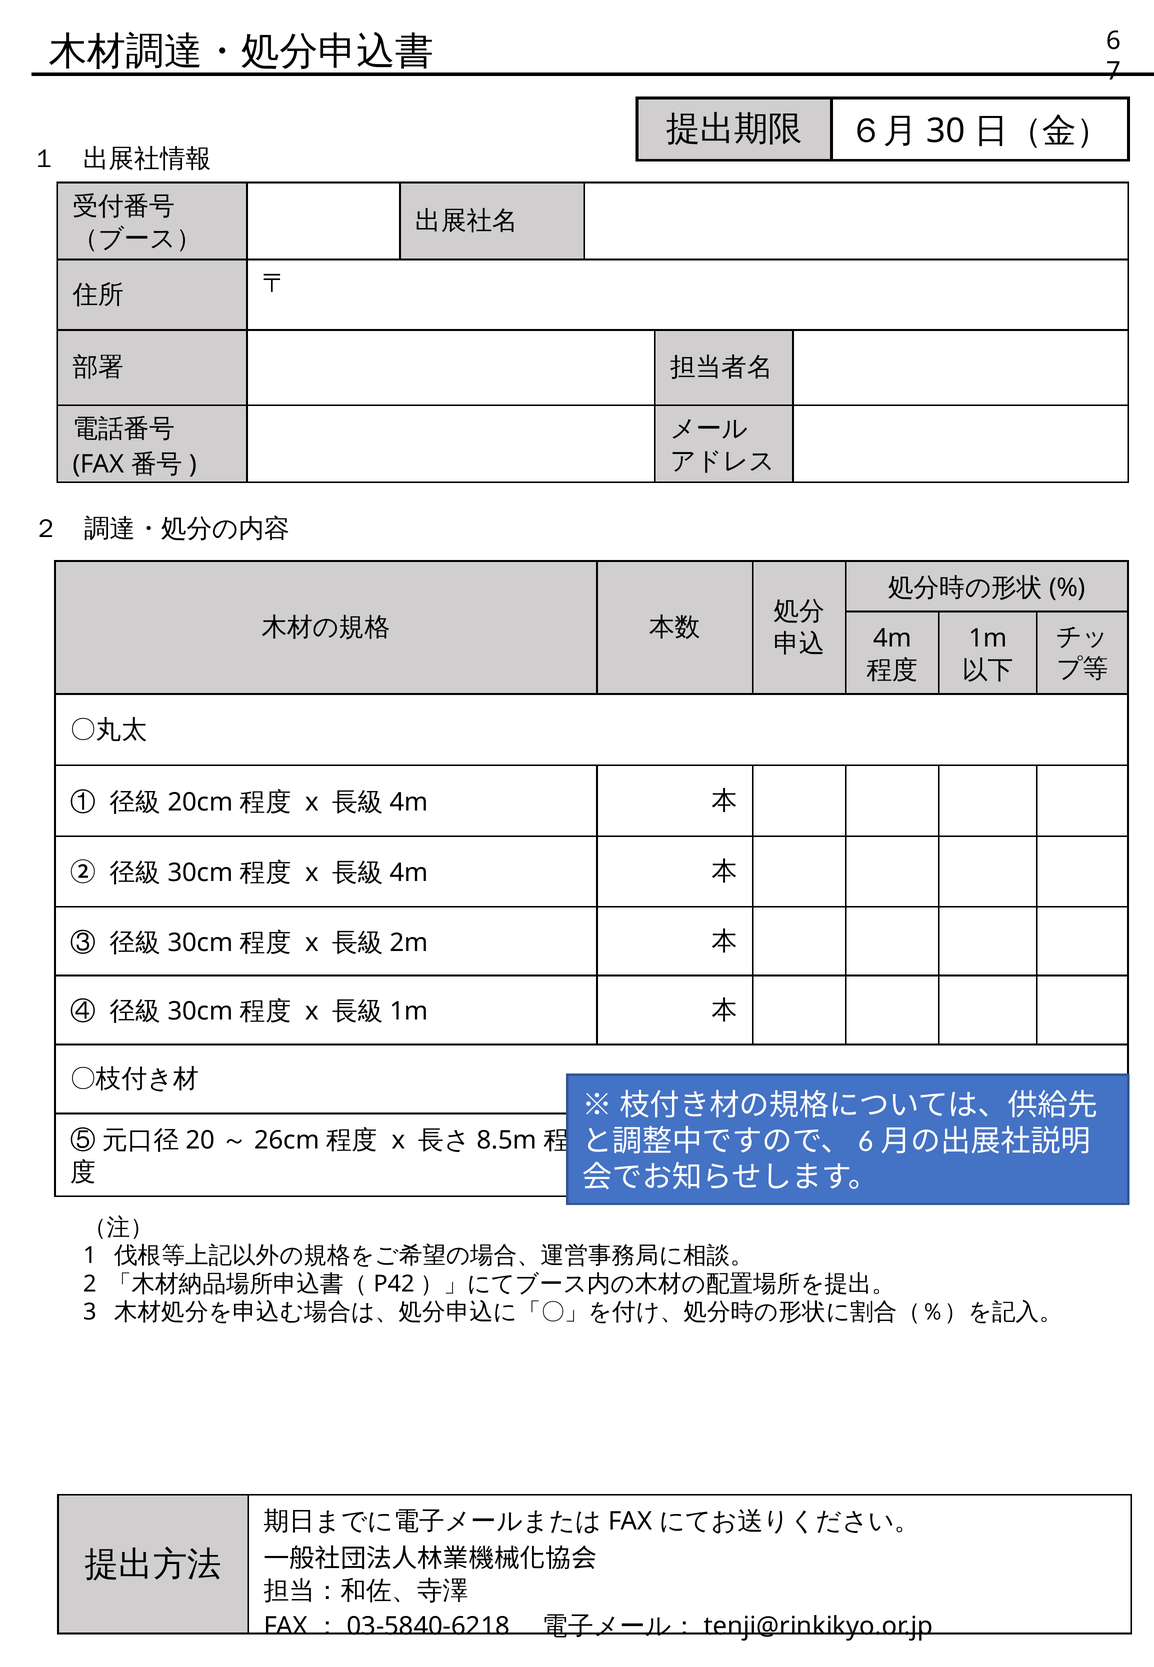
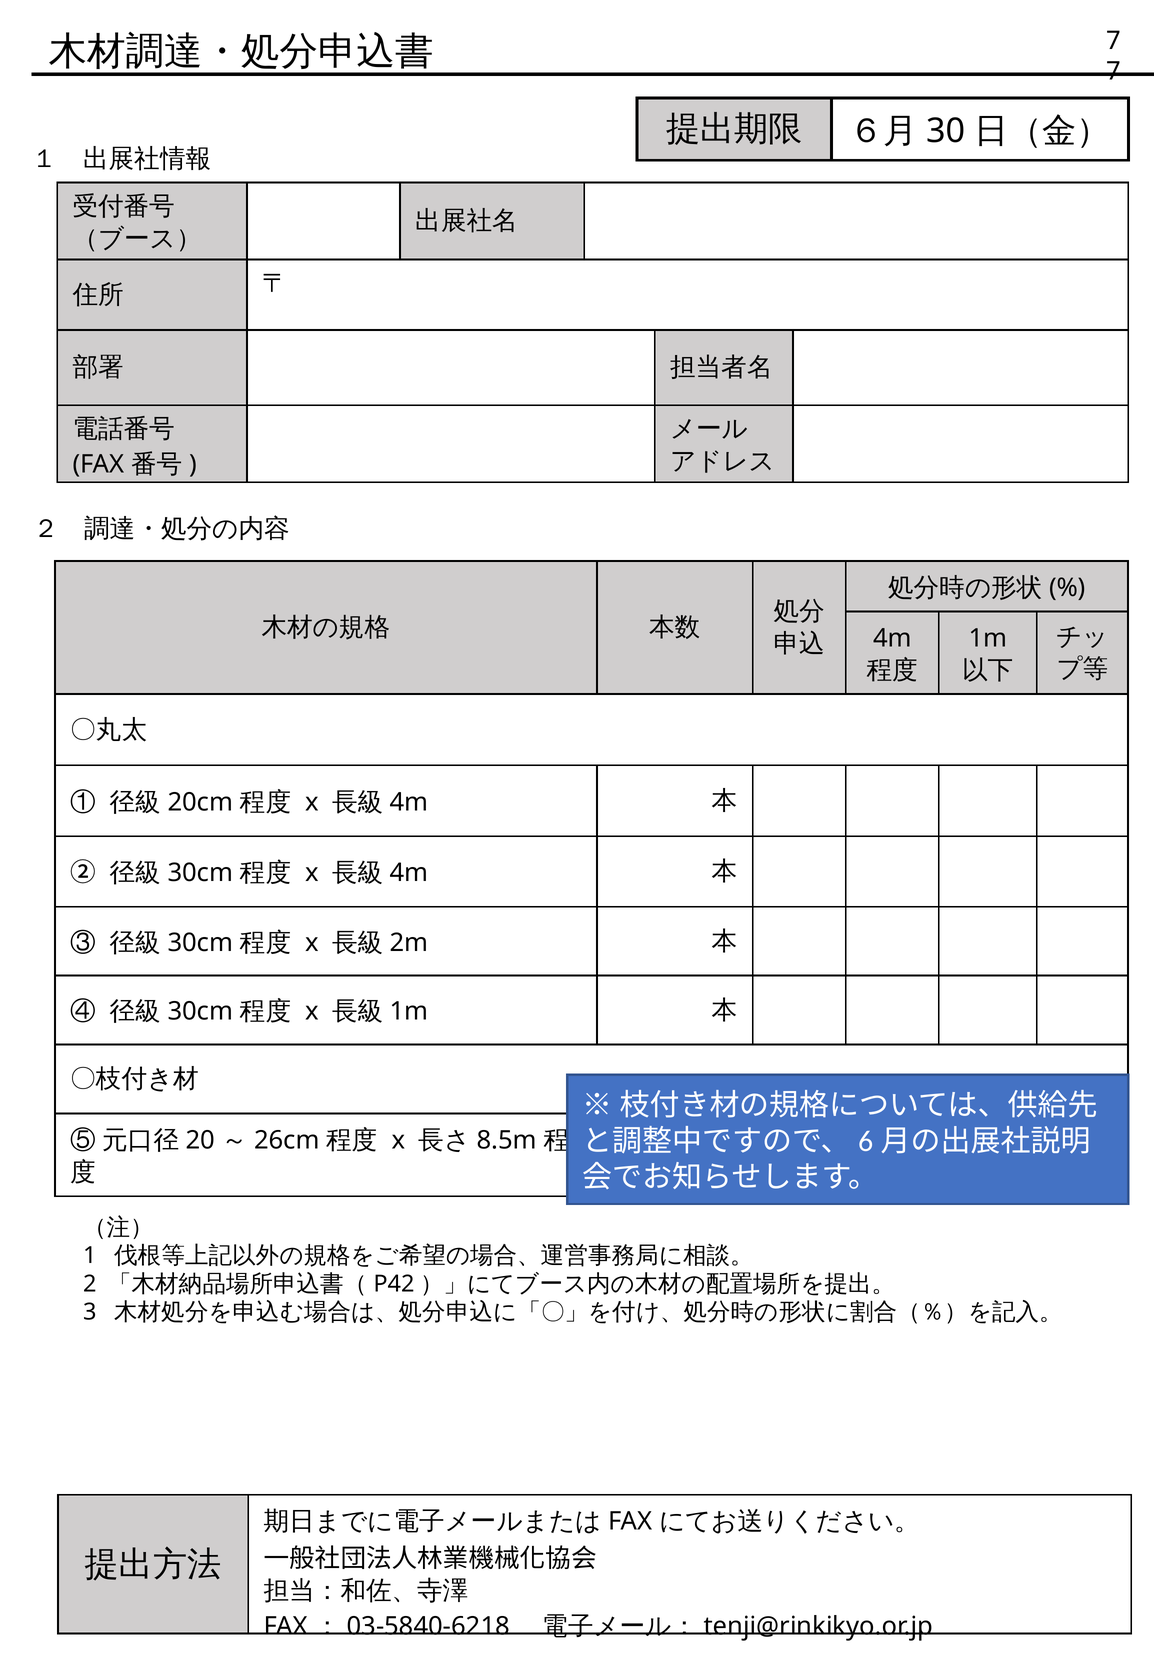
6: 6 -> 7 (1113, 41)
